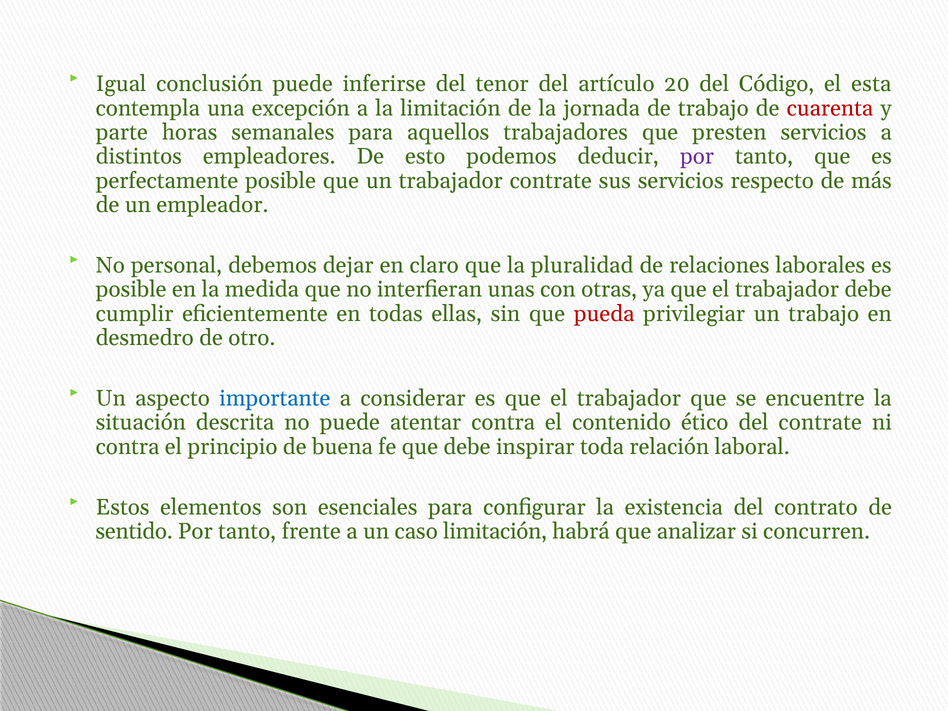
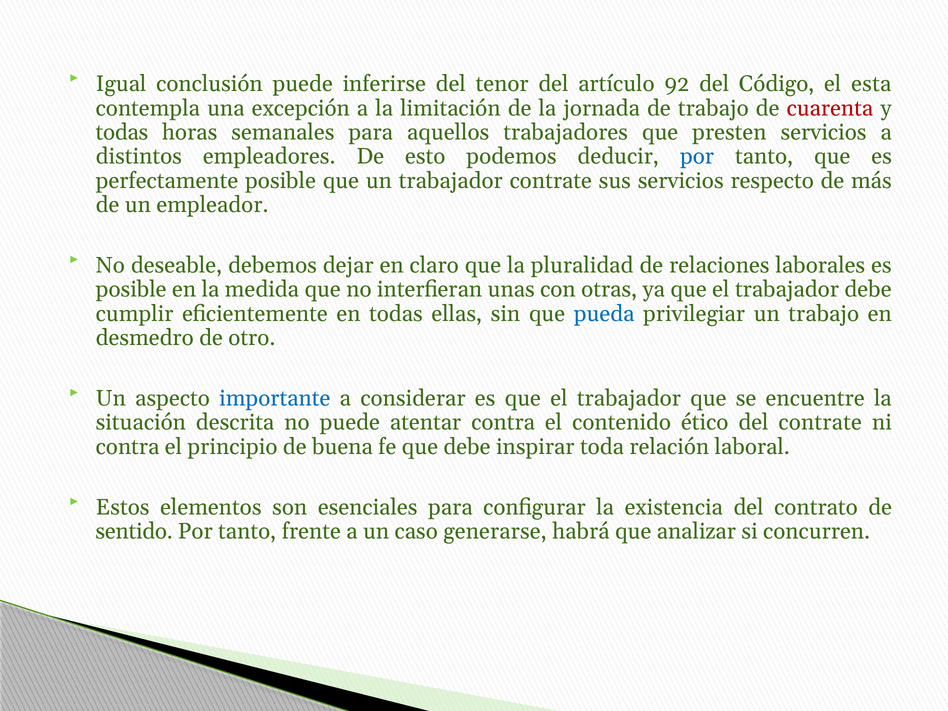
20: 20 -> 92 (677, 84)
parte: parte -> todas (122, 132)
por colour: purple -> blue (697, 157)
personal: personal -> deseable (177, 265)
pueda colour: red -> blue (604, 314)
caso limitación: limitación -> generarse (495, 531)
